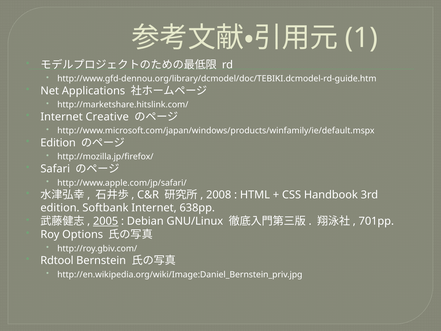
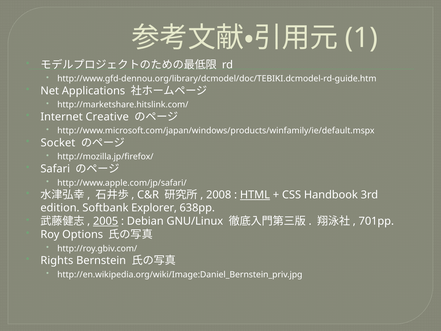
Edition: Edition -> Socket (58, 143)
HTML underline: none -> present (255, 195)
Softbank Internet: Internet -> Explorer (154, 208)
Rdtool: Rdtool -> Rights (57, 260)
